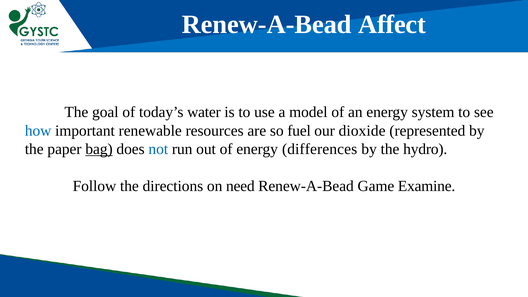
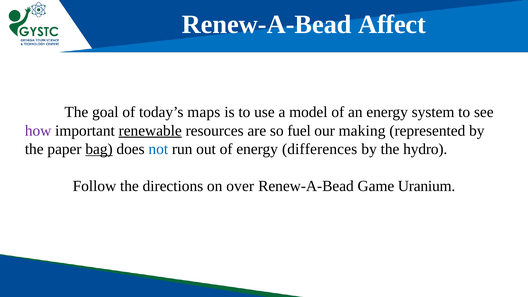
water: water -> maps (204, 112)
how colour: blue -> purple (38, 131)
renewable underline: none -> present (150, 131)
dioxide: dioxide -> making (362, 131)
need: need -> over (240, 186)
Examine: Examine -> Uranium (427, 186)
